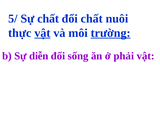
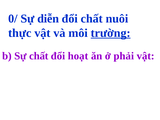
5/: 5/ -> 0/ (13, 19)
Sự chất: chất -> diễn (48, 19)
vật underline: present -> none (42, 33)
Sự diễn: diễn -> chất (39, 56)
sống: sống -> hoạt (78, 56)
